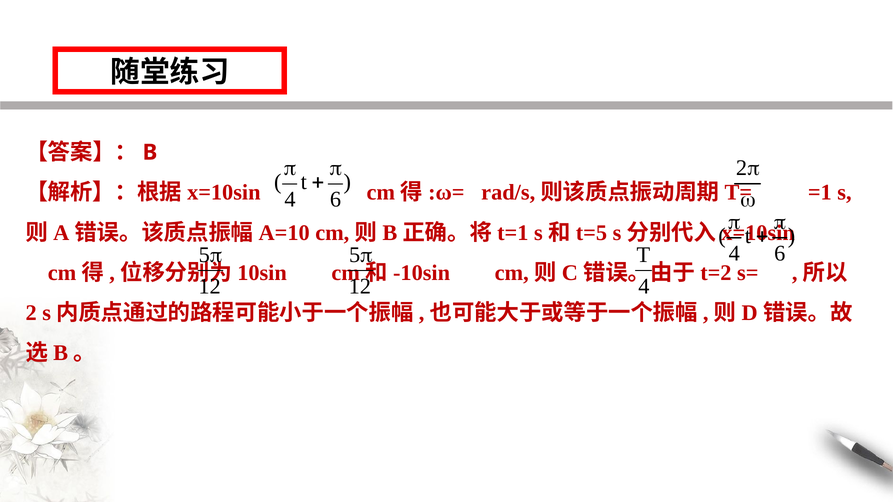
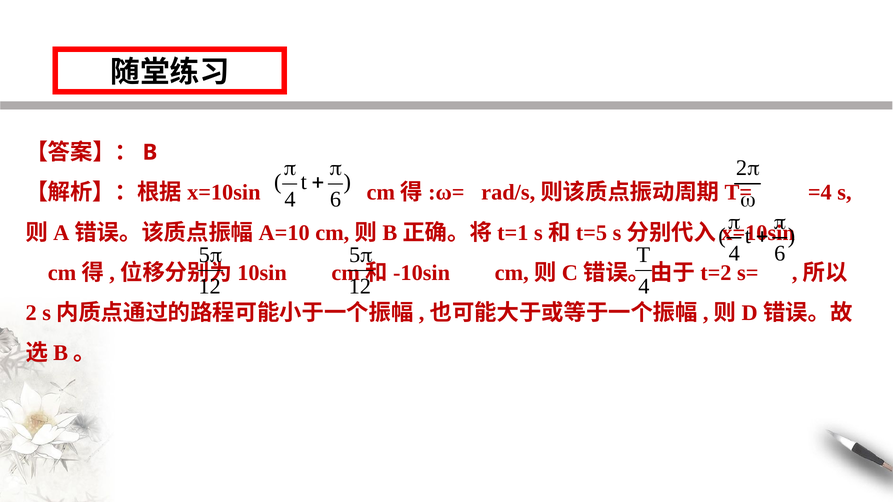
=1: =1 -> =4 (820, 193)
